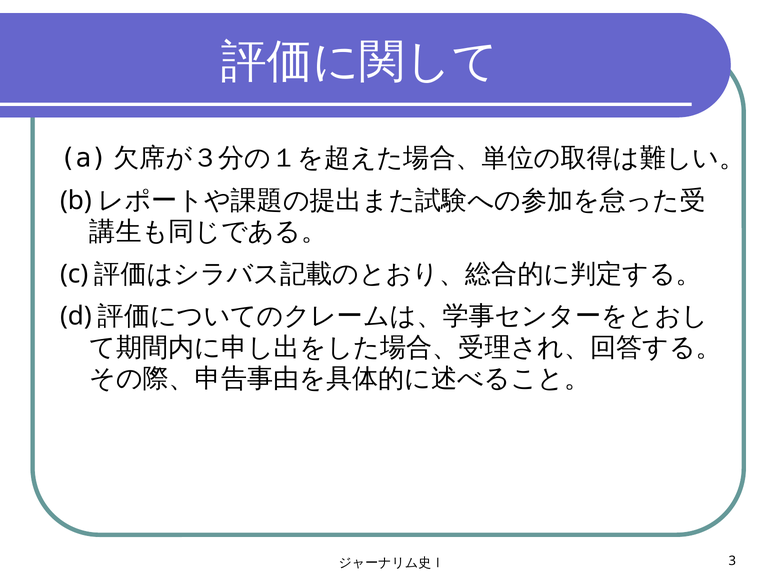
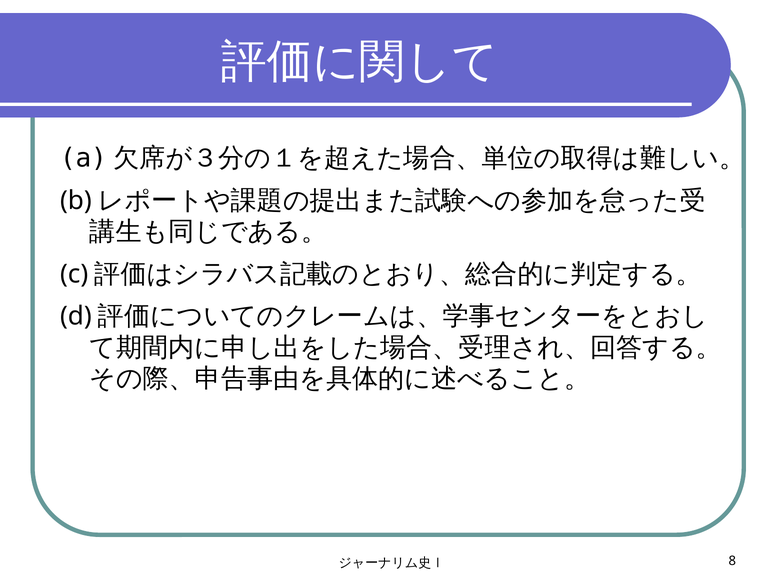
3: 3 -> 8 (732, 561)
